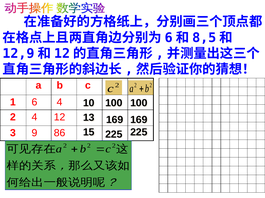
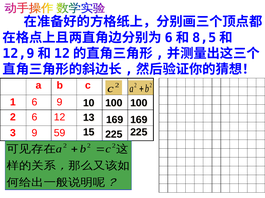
6 4: 4 -> 9 (59, 102)
2 4: 4 -> 6 (34, 117)
86: 86 -> 59 (60, 133)
